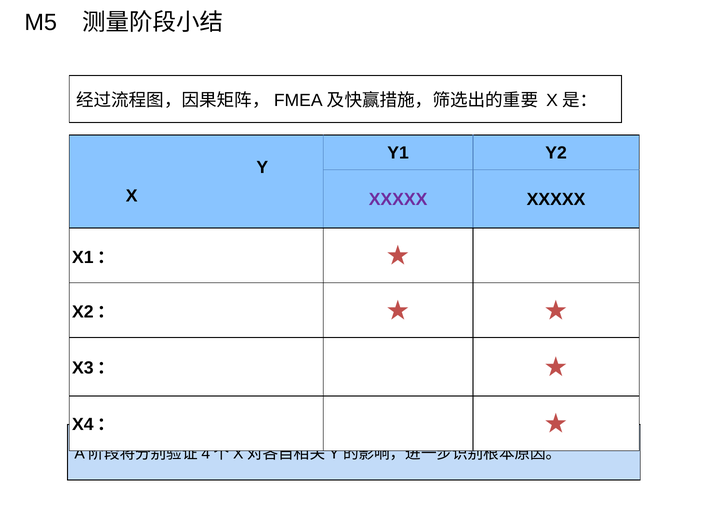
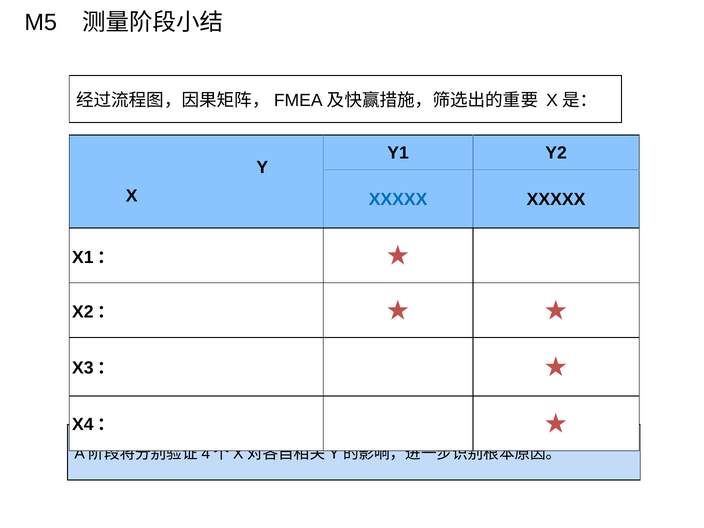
XXXXX colour: purple -> blue (398, 199)
